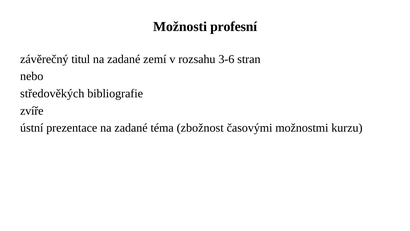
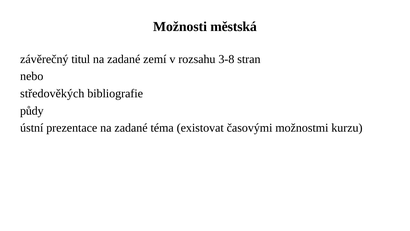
profesní: profesní -> městská (234, 27)
3-6: 3-6 -> 3-8 (226, 59)
zvíře: zvíře -> půdy (32, 111)
zbožnost: zbožnost -> existovat (200, 128)
